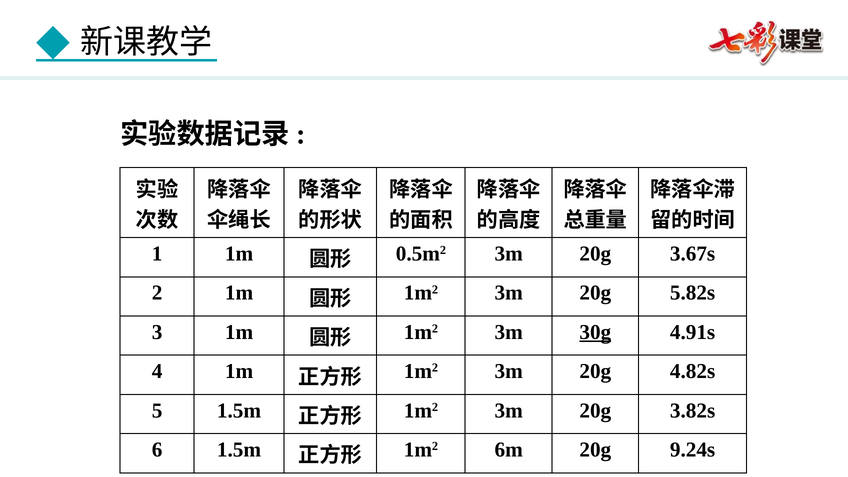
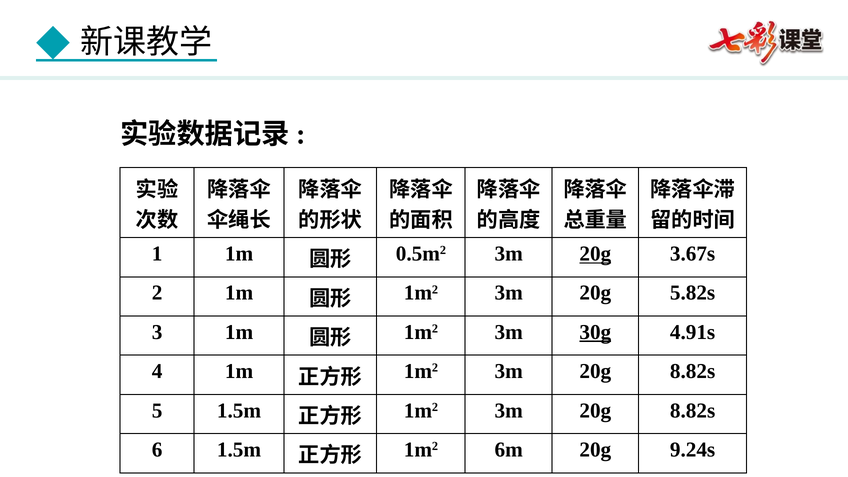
20g underline: none -> present (595, 254)
4.82s: 4.82s -> 8.82s (693, 371)
3.82s: 3.82s -> 8.82s (693, 411)
